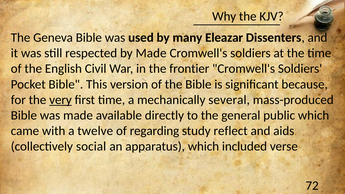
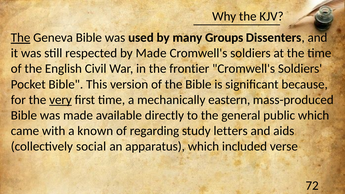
The underline: none -> present (21, 38)
Eleazar: Eleazar -> Groups (224, 38)
several: several -> eastern (229, 100)
twelve: twelve -> known (95, 131)
reflect: reflect -> letters (231, 131)
